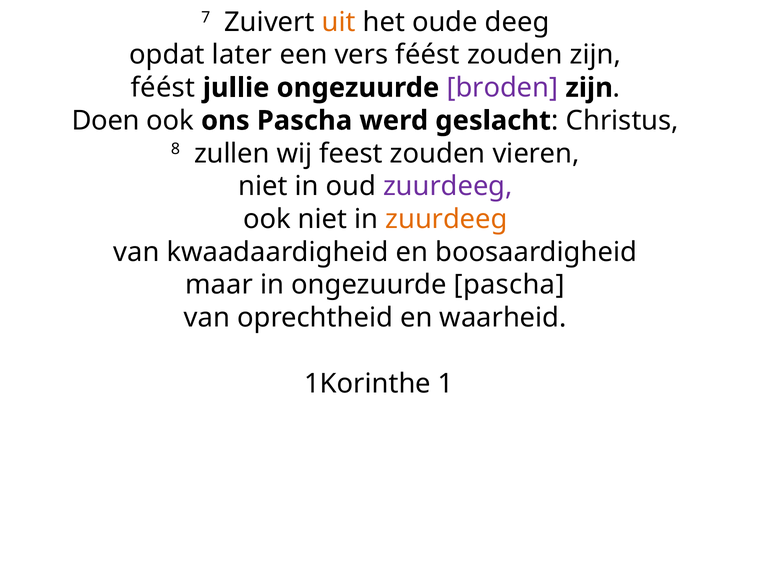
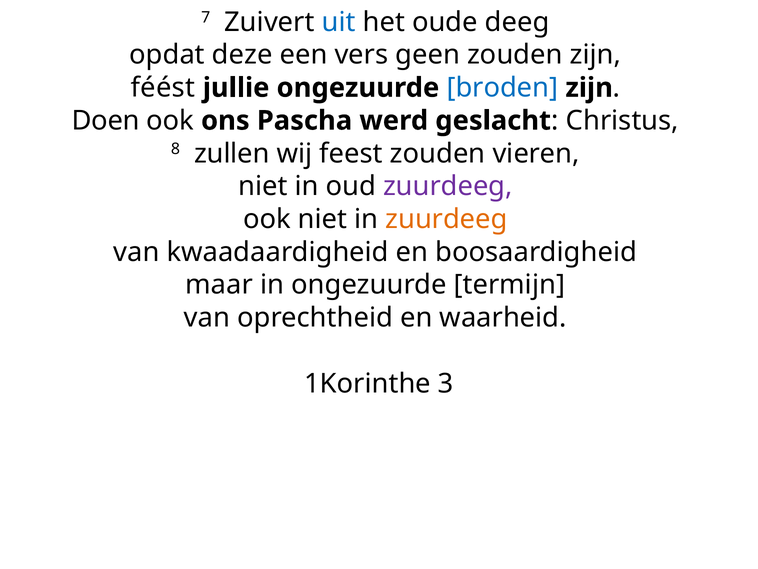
uit colour: orange -> blue (339, 22)
later: later -> deze (242, 55)
vers féést: féést -> geen (428, 55)
broden colour: purple -> blue (502, 88)
ongezuurde pascha: pascha -> termijn (509, 285)
1: 1 -> 3 (446, 383)
